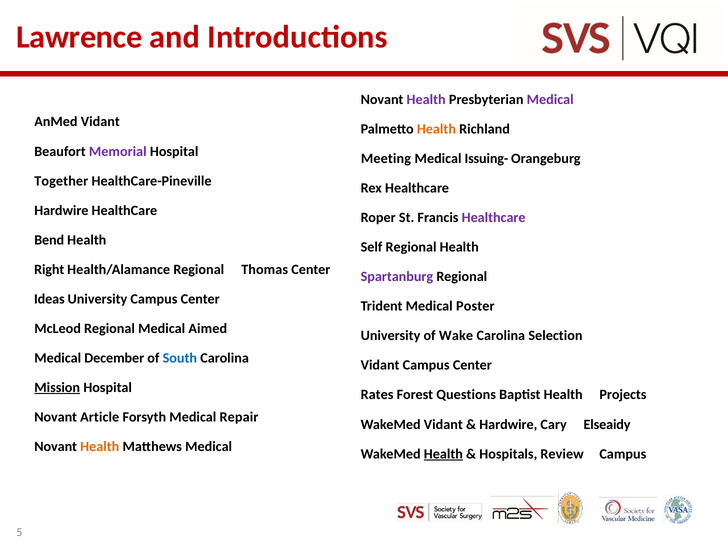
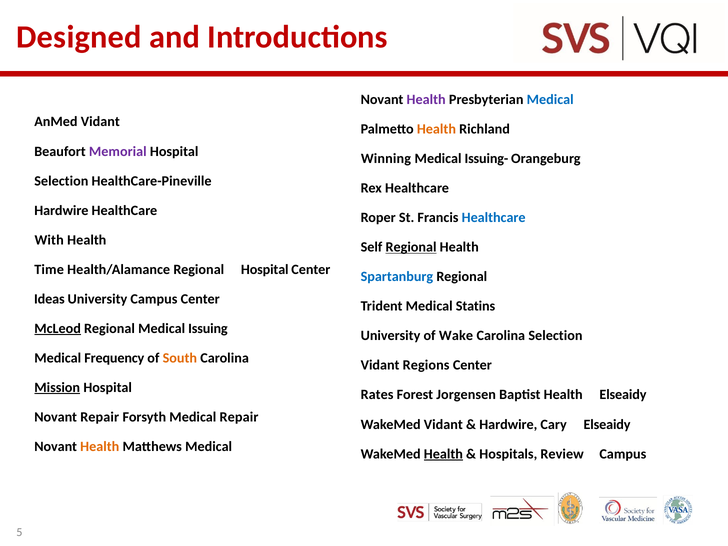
Lawrence: Lawrence -> Designed (79, 37)
Medical colour: purple -> blue (550, 100)
Meeting: Meeting -> Winning (386, 159)
Together: Together -> Selection (61, 181)
Healthcare colour: purple -> blue (494, 218)
Bend: Bend -> With (49, 240)
Regional underline: none -> present (411, 247)
Right: Right -> Time (49, 269)
Regional Thomas: Thomas -> Hospital (265, 269)
Spartanburg colour: purple -> blue (397, 277)
Poster: Poster -> Statins (475, 306)
McLeod underline: none -> present (58, 328)
Aimed: Aimed -> Issuing (208, 328)
December: December -> Frequency (114, 358)
South colour: blue -> orange (180, 358)
Vidant Campus: Campus -> Regions (426, 365)
Questions: Questions -> Jorgensen (466, 395)
Health Projects: Projects -> Elseaidy (623, 395)
Novant Article: Article -> Repair (100, 417)
